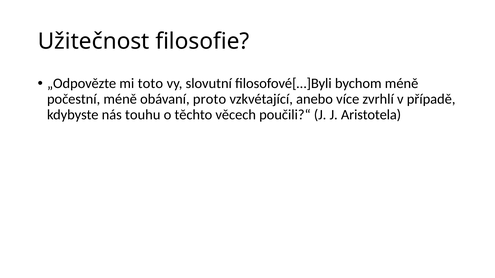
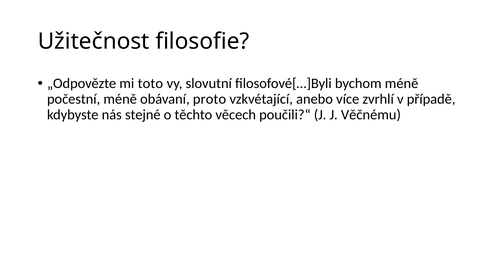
touhu: touhu -> stejné (143, 115)
Aristotela: Aristotela -> Věčnému (371, 115)
